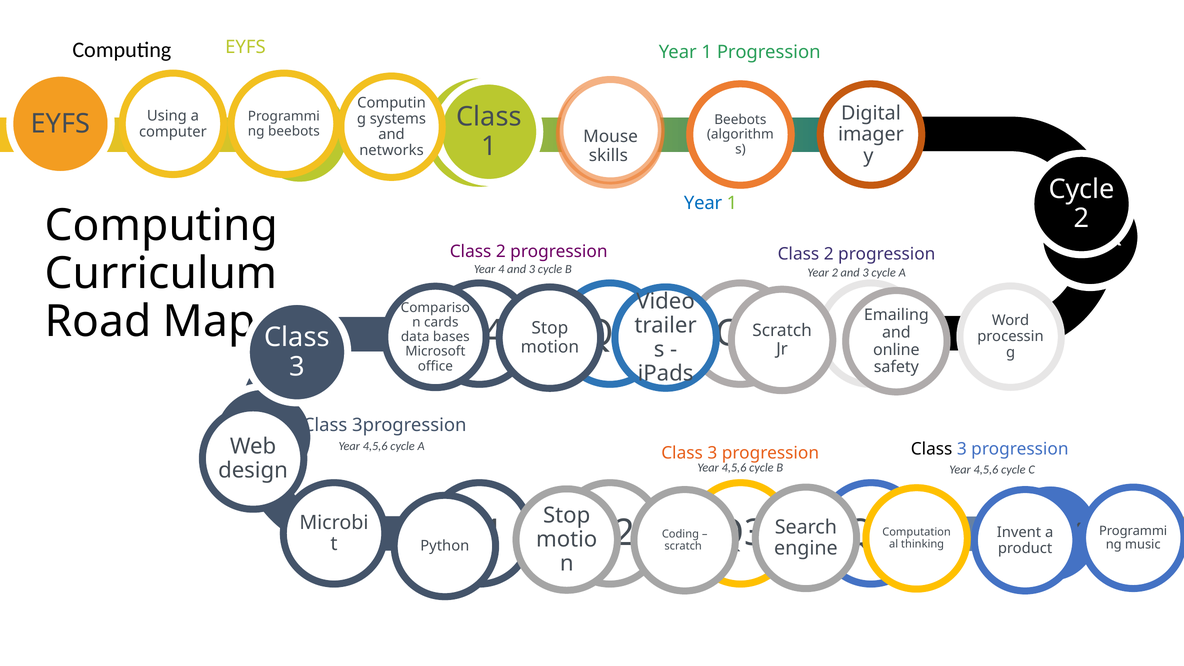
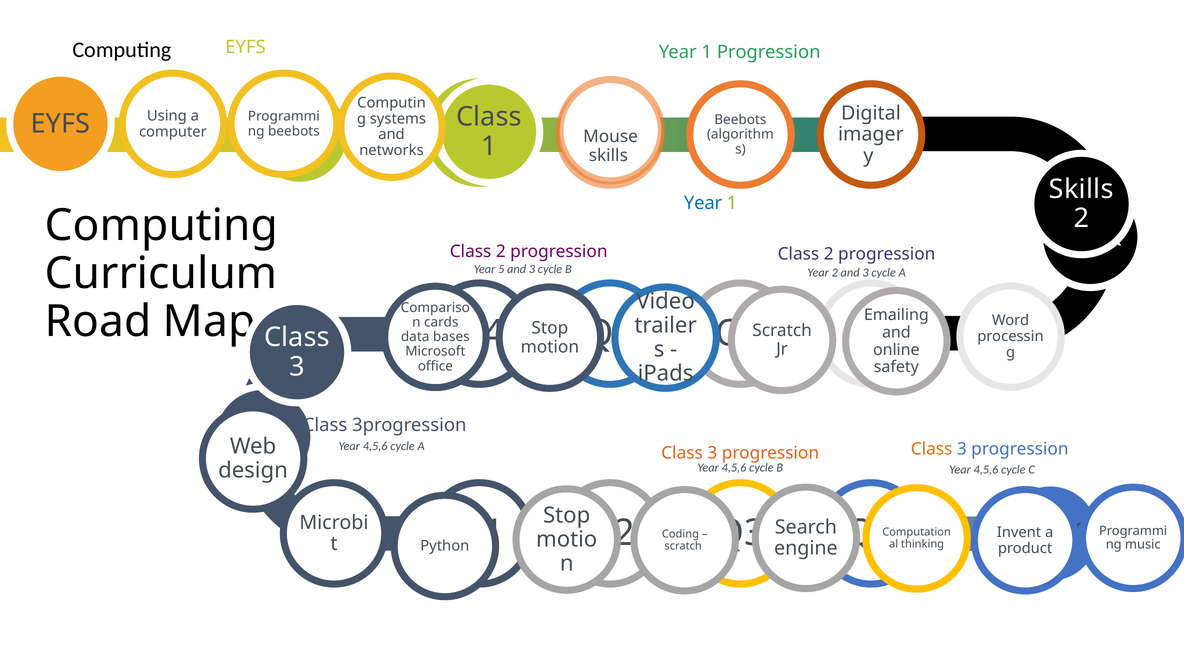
Cycle: Cycle -> Skills (1081, 189)
4: 4 -> 5 (501, 269)
Class colour: black -> orange (932, 449)
